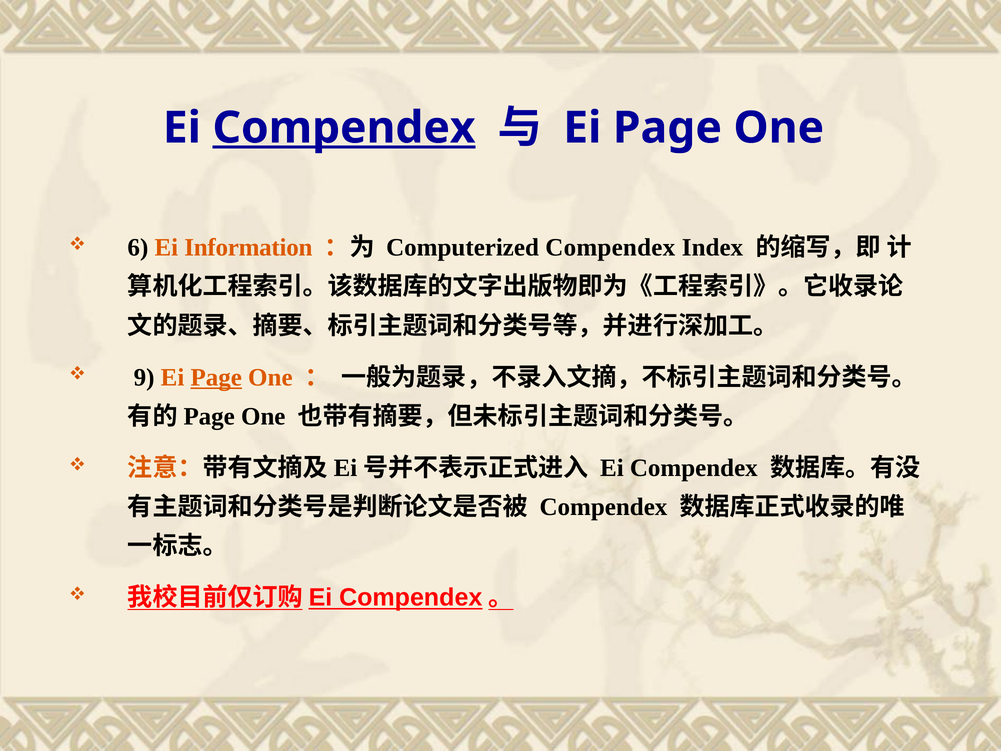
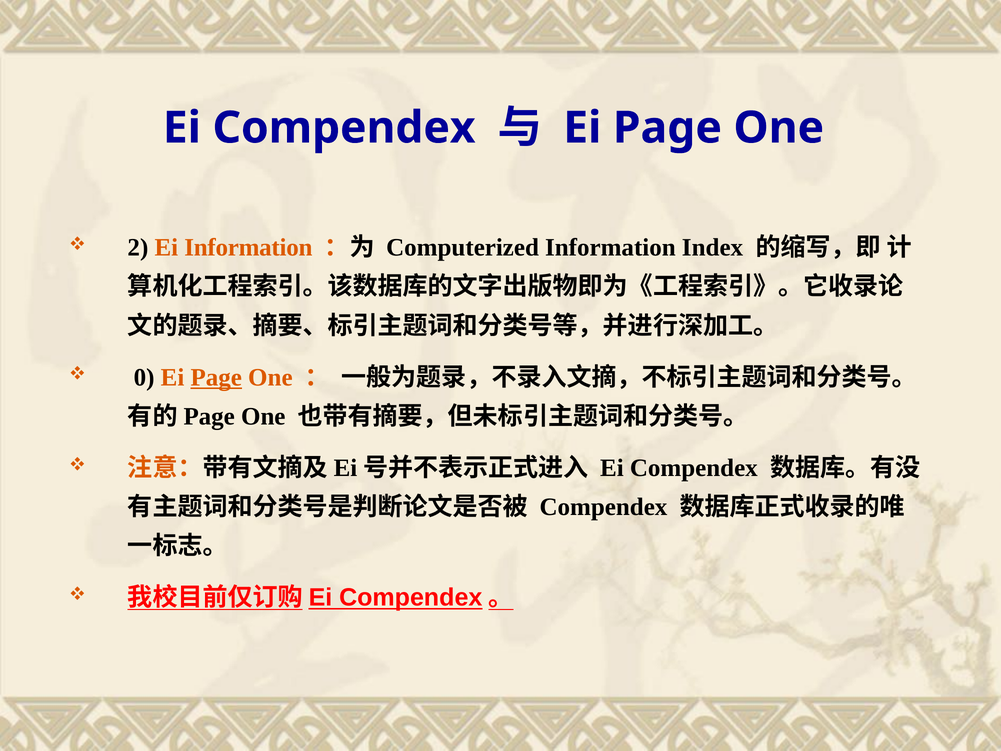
Compendex underline: present -> none (344, 128)
6: 6 -> 2 (138, 248)
Computerized Compendex: Compendex -> Information (610, 248)
9: 9 -> 0 (144, 377)
